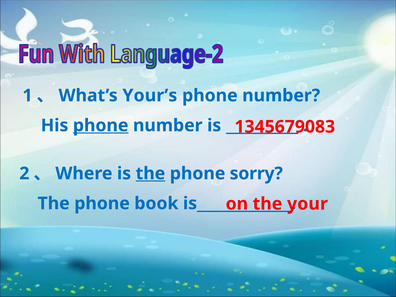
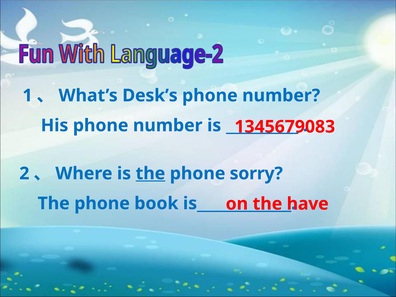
Your’s: Your’s -> Desk’s (150, 96)
phone underline: present -> none (101, 125)
your: your -> have (308, 204)
